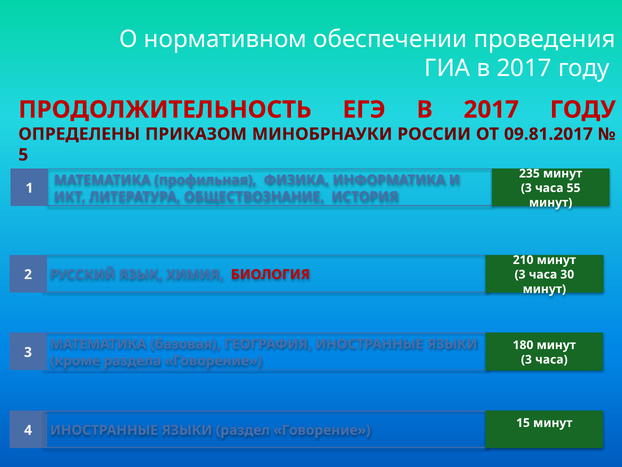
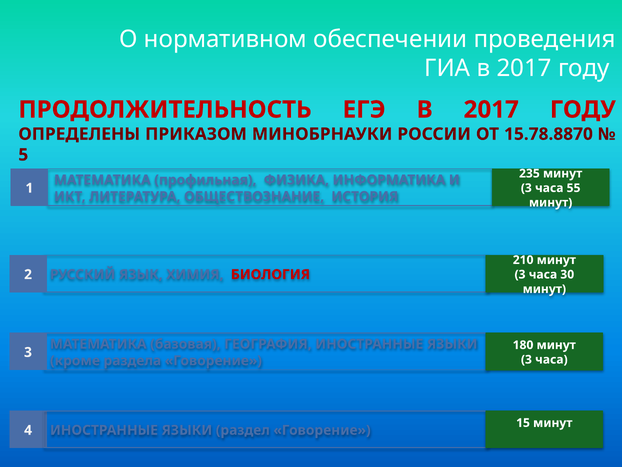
09.81.2017: 09.81.2017 -> 15.78.8870 (548, 134)
